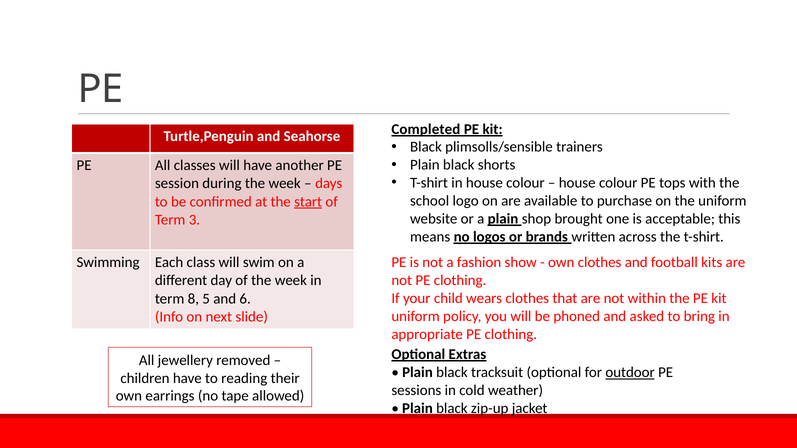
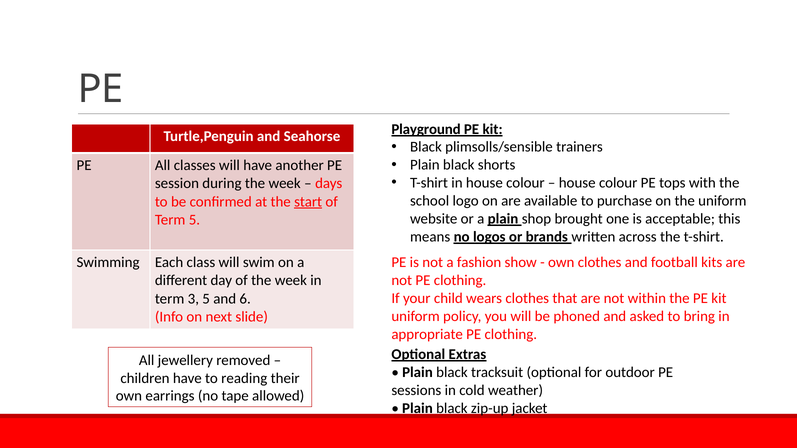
Completed: Completed -> Playground (426, 129)
Term 3: 3 -> 5 (194, 220)
8: 8 -> 3 (193, 299)
outdoor underline: present -> none (630, 373)
